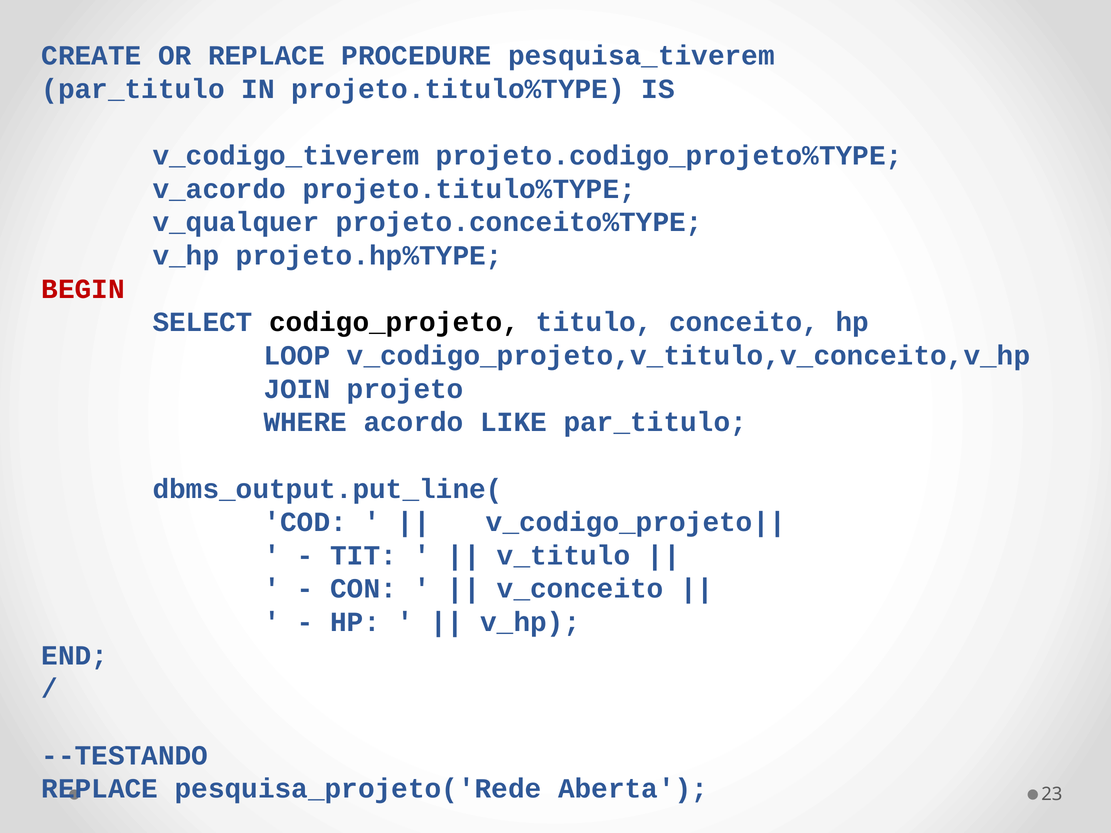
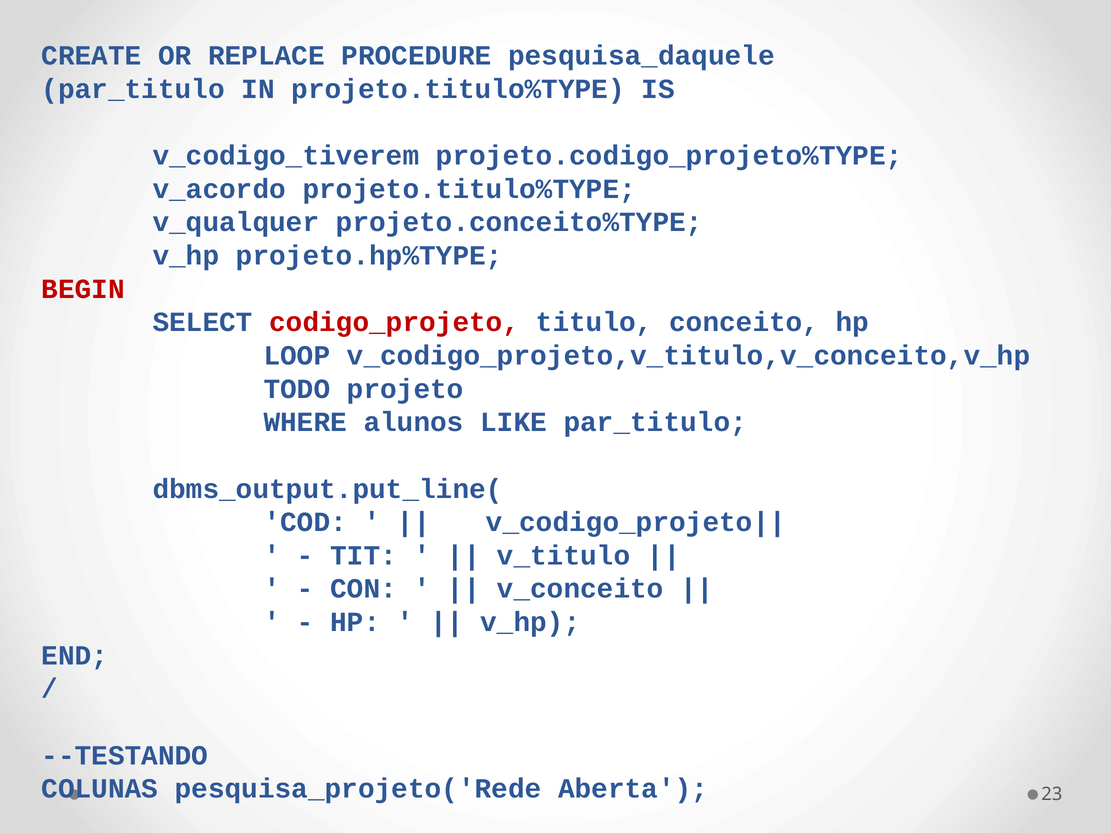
pesquisa_tiverem: pesquisa_tiverem -> pesquisa_daquele (641, 56)
codigo_projeto colour: black -> red (394, 322)
JOIN: JOIN -> TODO (297, 389)
acordo: acordo -> alunos (414, 422)
REPLACE: REPLACE -> COLUNAS (100, 789)
